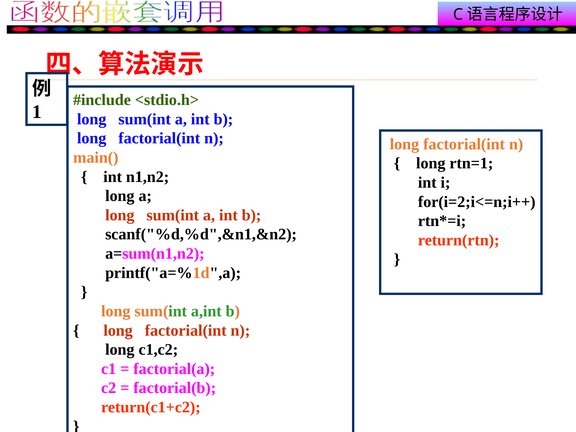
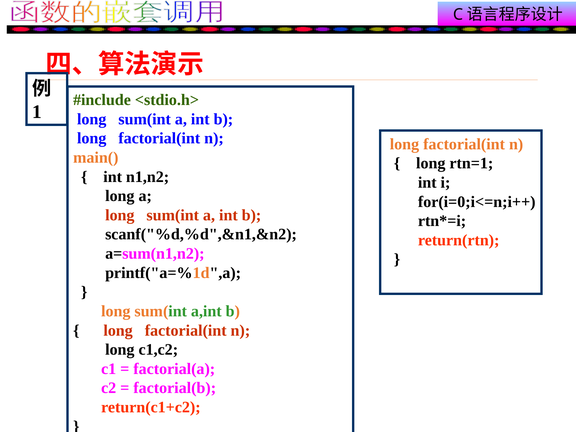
for(i=2;i<=n;i++: for(i=2;i<=n;i++ -> for(i=0;i<=n;i++ (477, 202)
